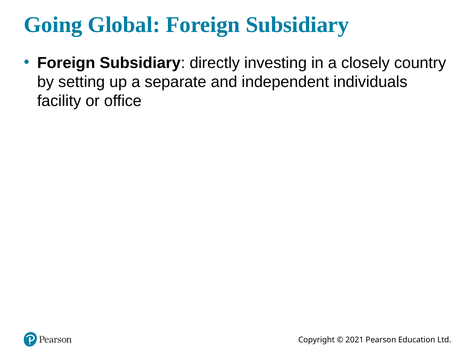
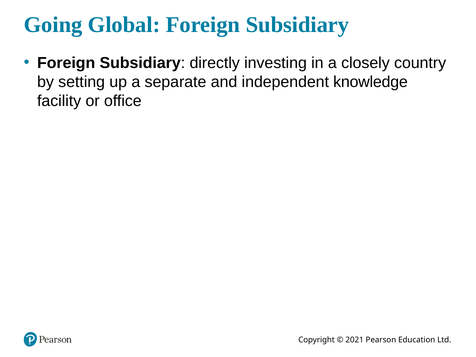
individuals: individuals -> knowledge (370, 82)
